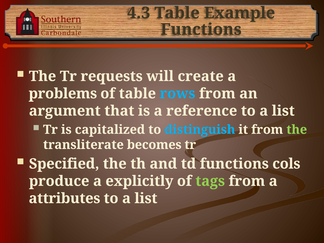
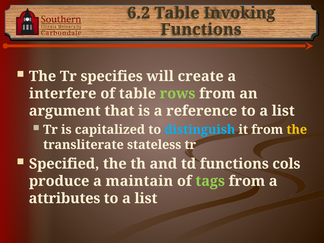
4.3: 4.3 -> 6.2 (139, 13)
Example: Example -> Invoking (240, 13)
requests: requests -> specifies (112, 76)
problems: problems -> interfere (63, 94)
rows colour: light blue -> light green (178, 94)
the colour: light green -> yellow (297, 130)
becomes: becomes -> stateless (154, 145)
explicitly: explicitly -> maintain (139, 181)
